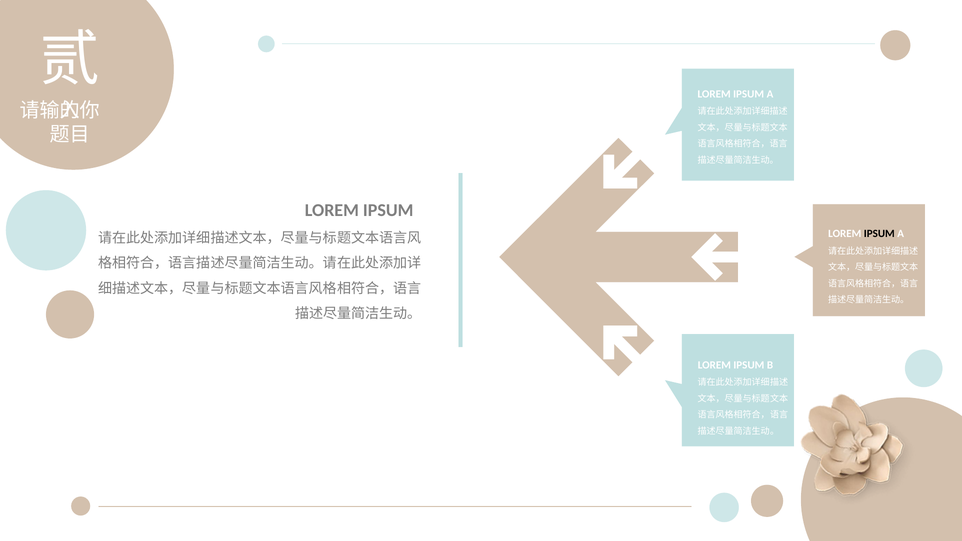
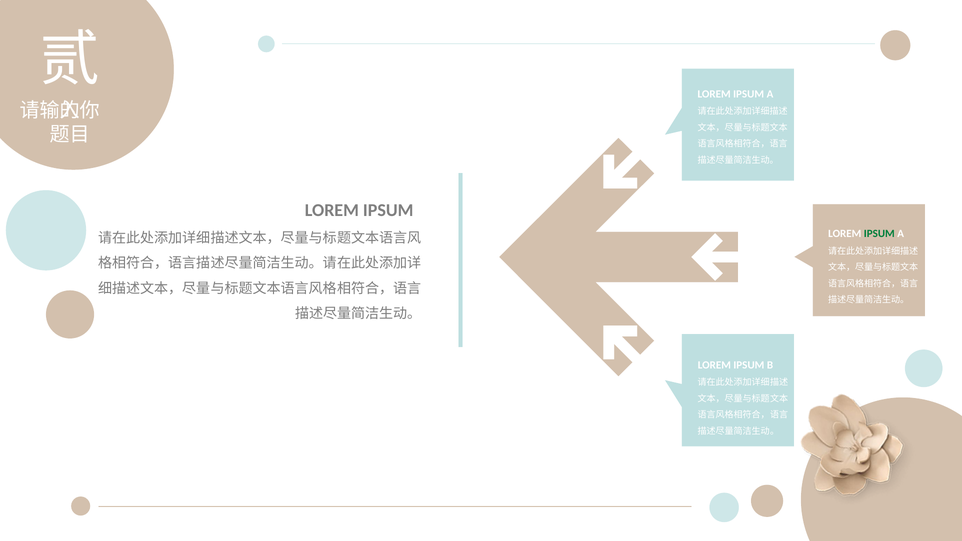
IPSUM colour: black -> green (879, 234)
